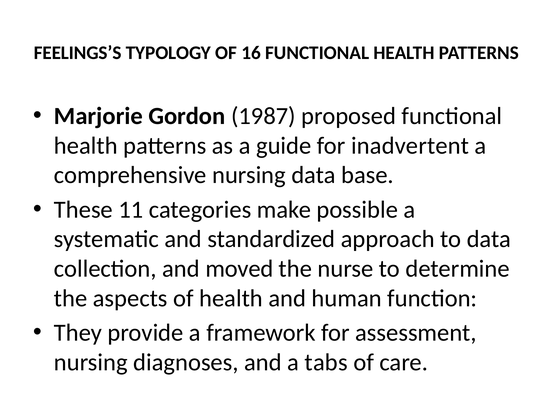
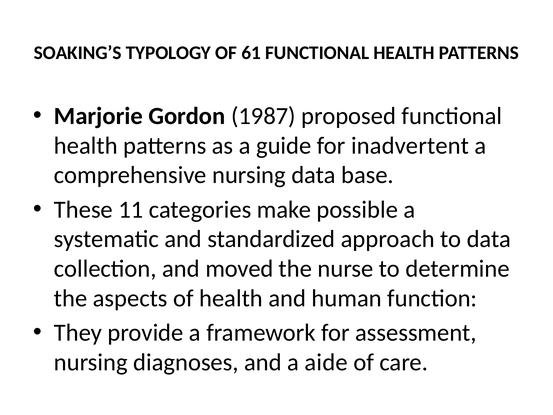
FEELINGS’S: FEELINGS’S -> SOAKING’S (78, 53)
16: 16 -> 61 (251, 53)
tabs: tabs -> aide (326, 362)
